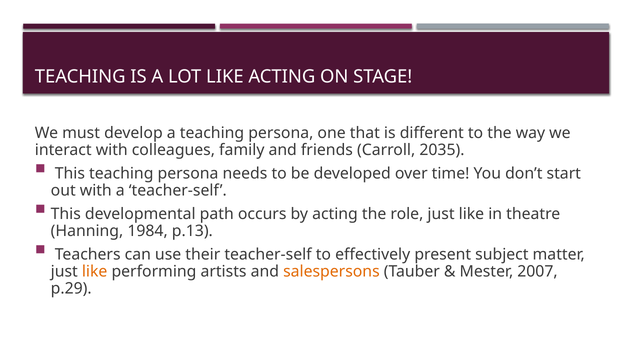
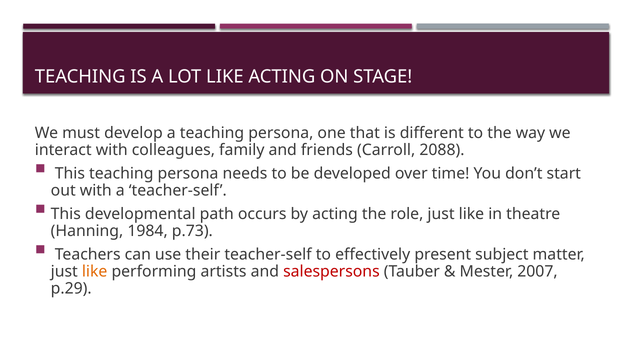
2035: 2035 -> 2088 (442, 150)
p.13: p.13 -> p.73 (192, 231)
salespersons colour: orange -> red (331, 271)
